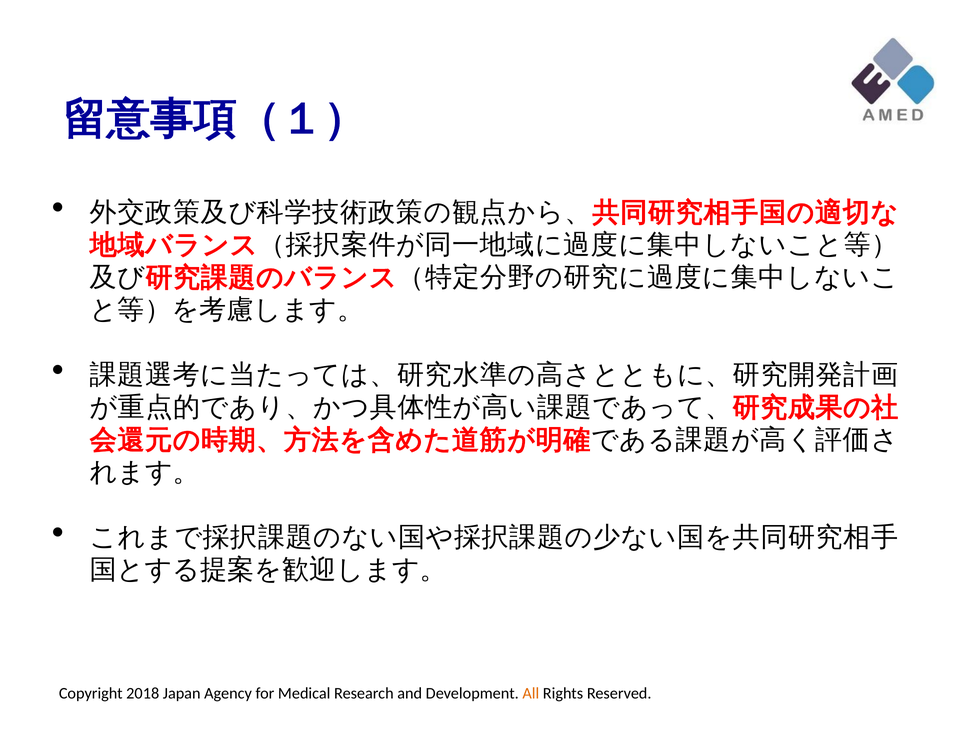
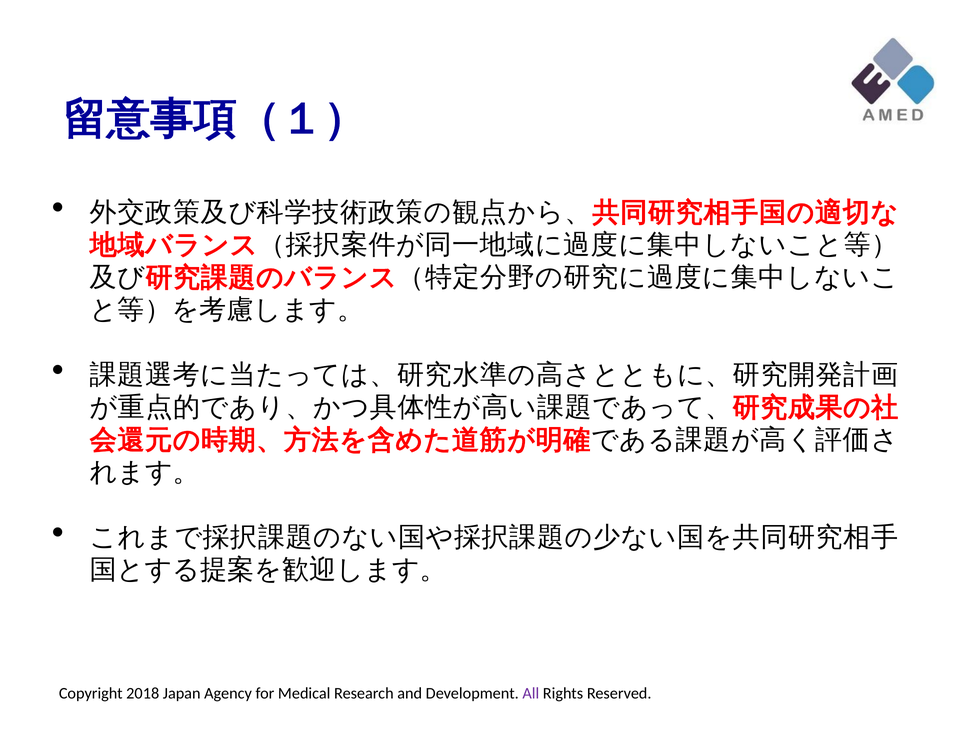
All colour: orange -> purple (531, 693)
